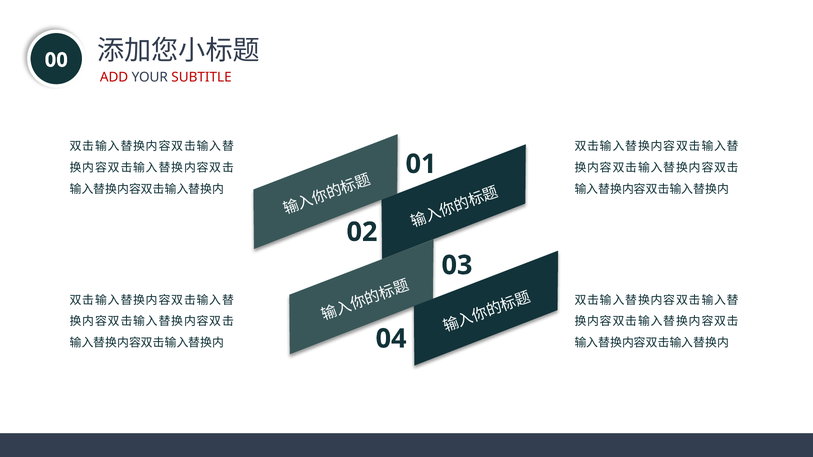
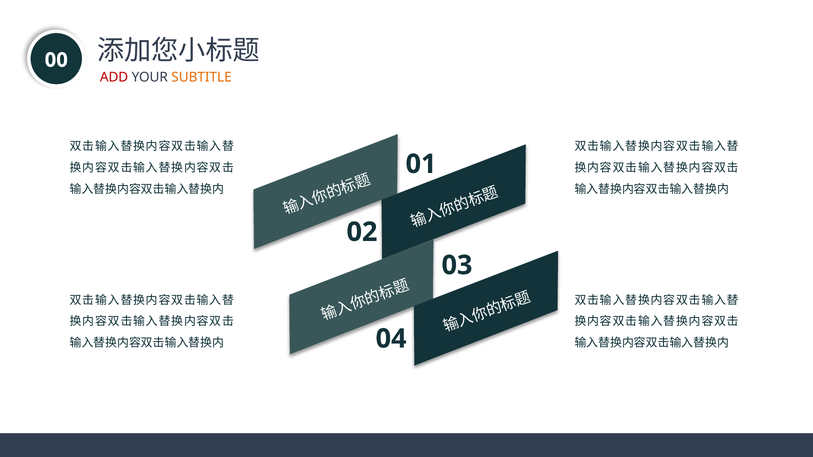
SUBTITLE colour: red -> orange (202, 77)
